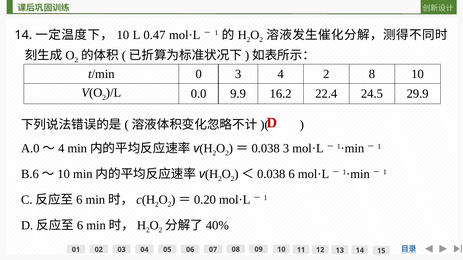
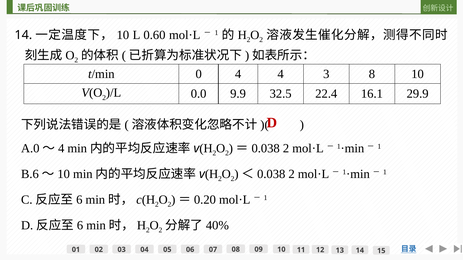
0.47: 0.47 -> 0.60 (154, 35)
0 3: 3 -> 4 (238, 74)
4 2: 2 -> 3 (326, 74)
16.2: 16.2 -> 32.5 (281, 94)
24.5: 24.5 -> 16.1 (372, 94)
3: 3 -> 2 (286, 149)
6: 6 -> 2 (292, 174)
